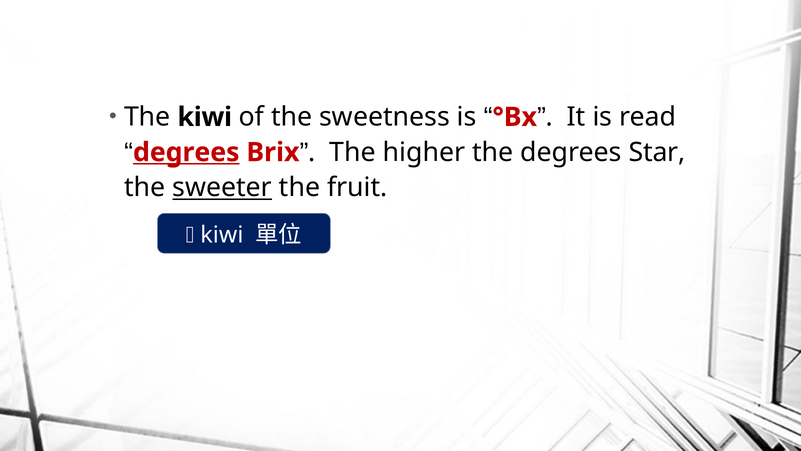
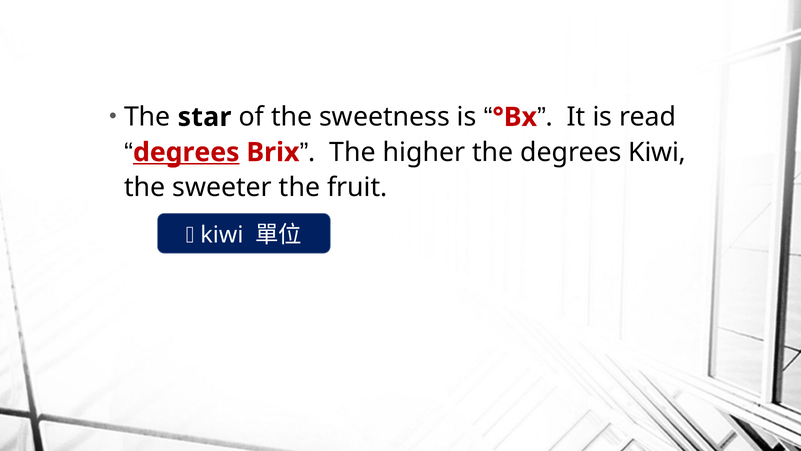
The kiwi: kiwi -> star (205, 117)
degrees Star: Star -> Kiwi (657, 152)
sweeter underline: present -> none (222, 187)
